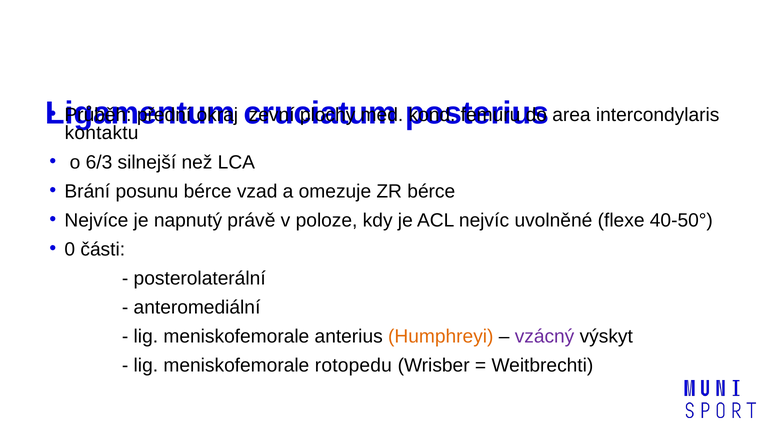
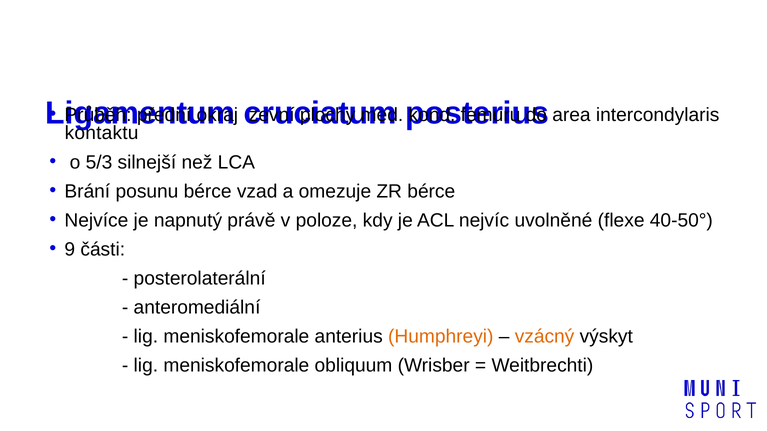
6/3: 6/3 -> 5/3 (99, 162)
0: 0 -> 9 (70, 250)
vzácný colour: purple -> orange (545, 337)
rotopedu: rotopedu -> obliquum (353, 366)
